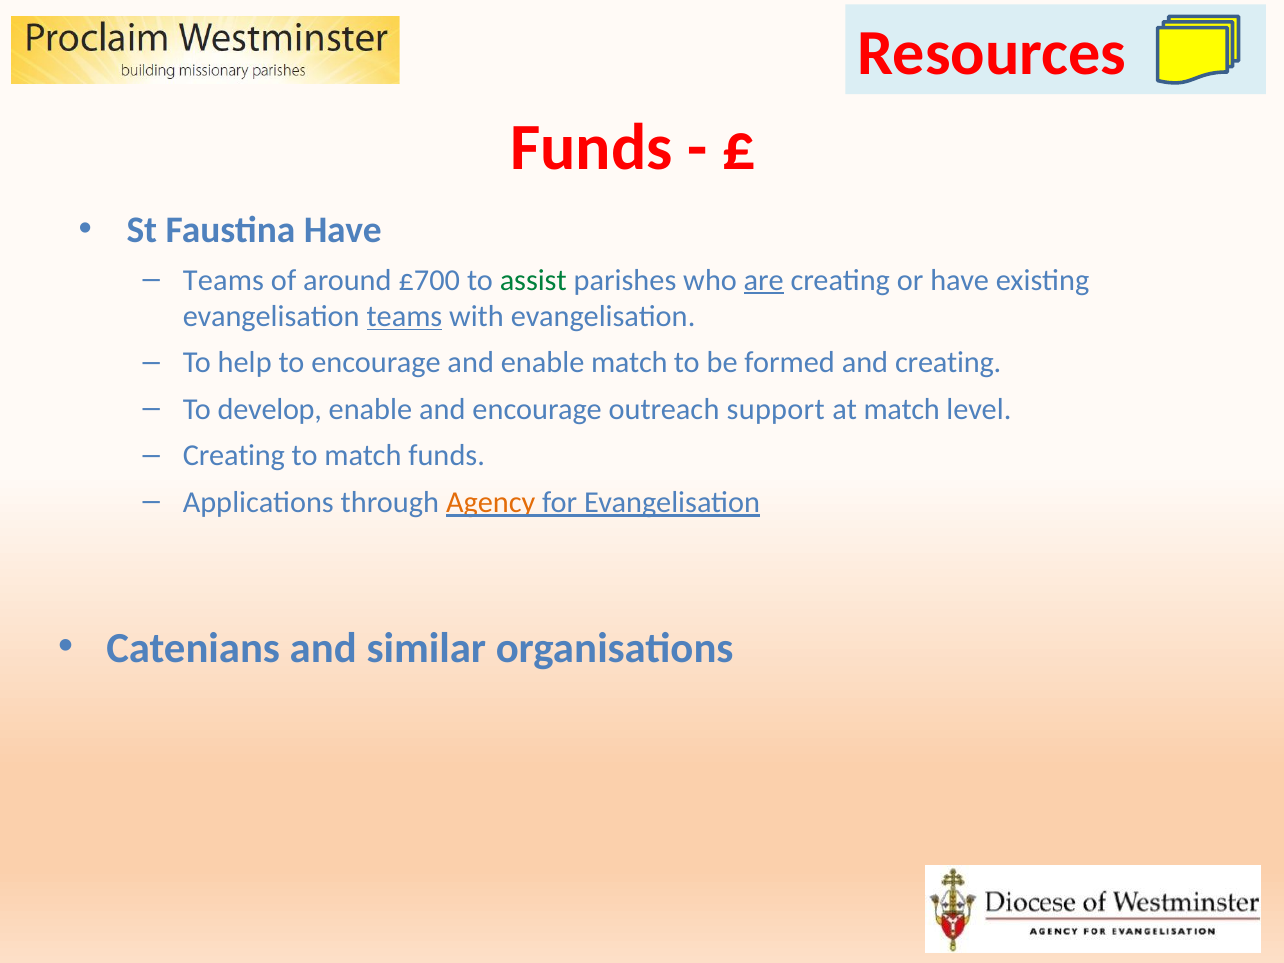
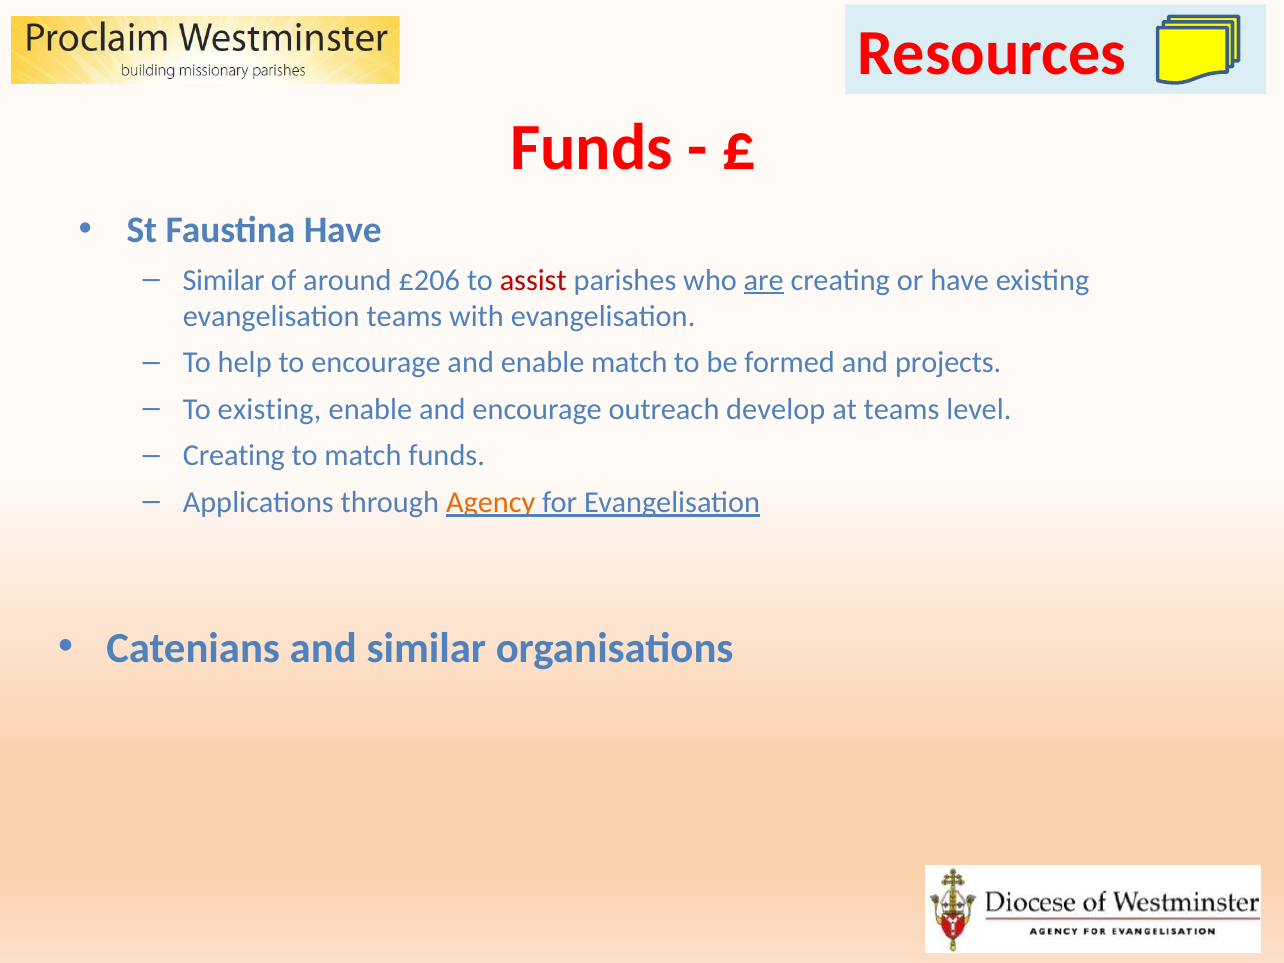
Teams: Teams -> Similar (224, 280)
£700: £700 -> £206 (429, 280)
assist colour: green -> red (533, 280)
teams underline: present -> none (404, 316)
and creating: creating -> projects (948, 363)
To develop: develop -> existing (270, 409)
support: support -> develop (776, 409)
at match: match -> teams (902, 409)
